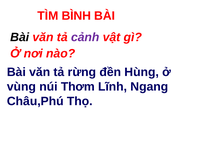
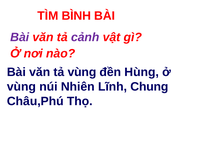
Bài colour: black -> purple (20, 37)
tả rừng: rừng -> vùng (82, 72)
Thơm: Thơm -> Nhiên (78, 87)
Ngang: Ngang -> Chung (149, 87)
